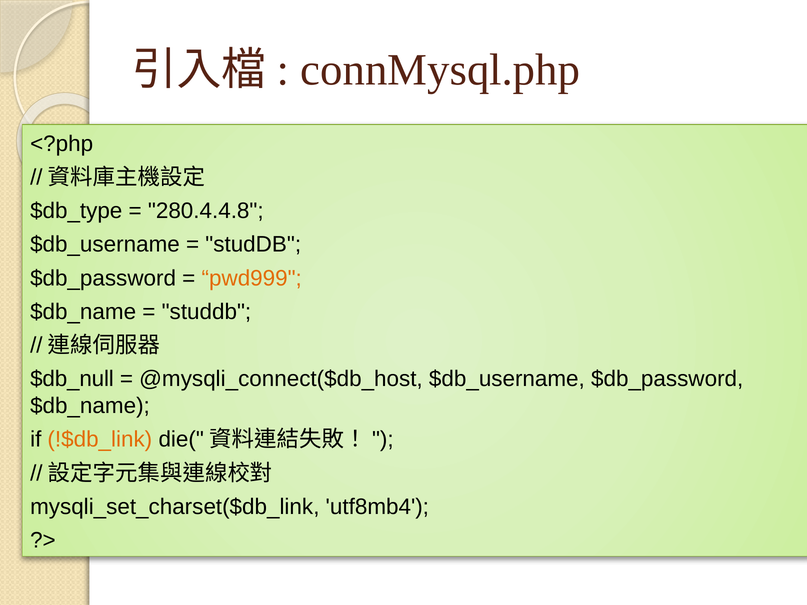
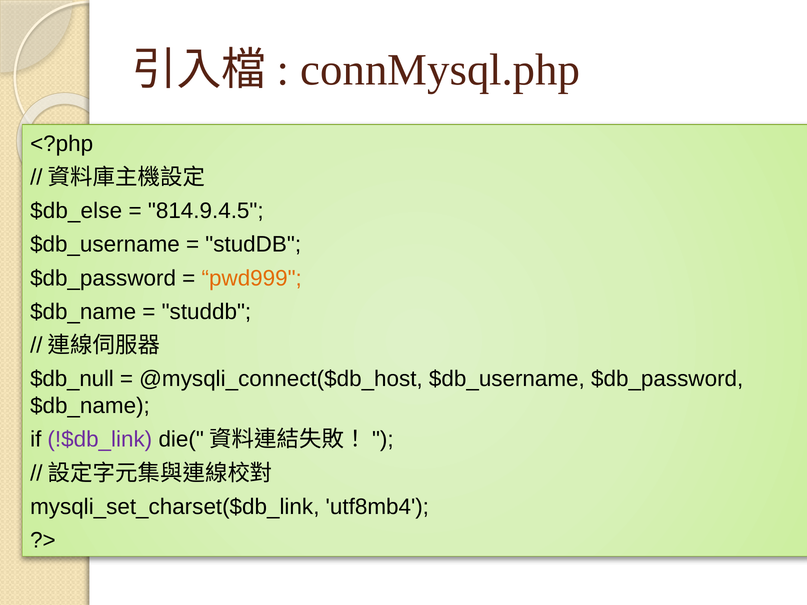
$db_type: $db_type -> $db_else (76, 211)
280.4.4.8: 280.4.4.8 -> 814.9.4.5 (206, 211)
!$db_link colour: orange -> purple (100, 440)
